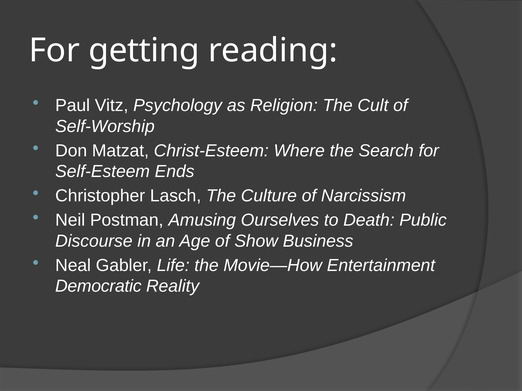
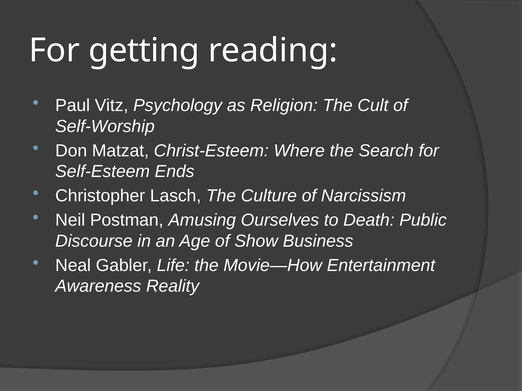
Democratic: Democratic -> Awareness (98, 287)
